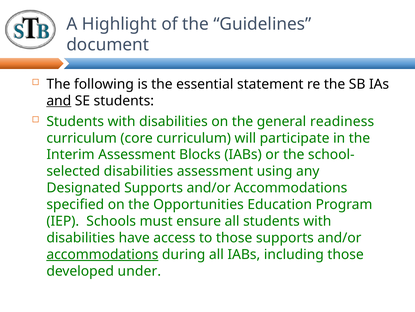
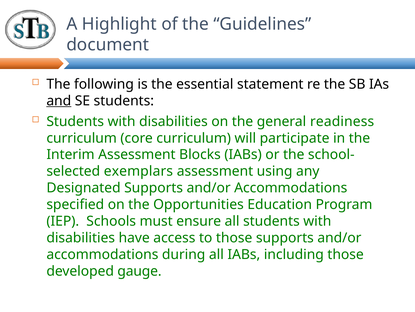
disabilities: disabilities -> exemplars (138, 171)
accommodations underline: present -> none (102, 254)
under: under -> gauge (139, 271)
